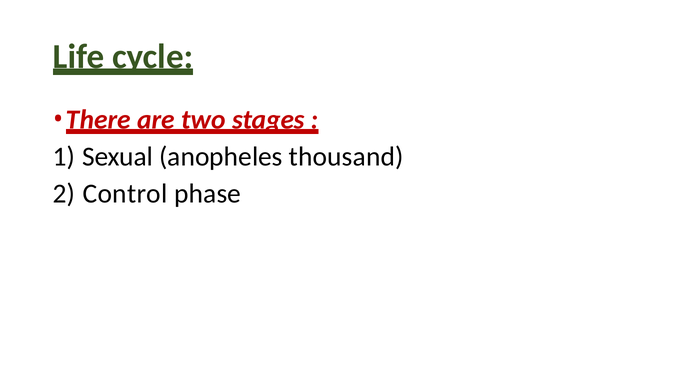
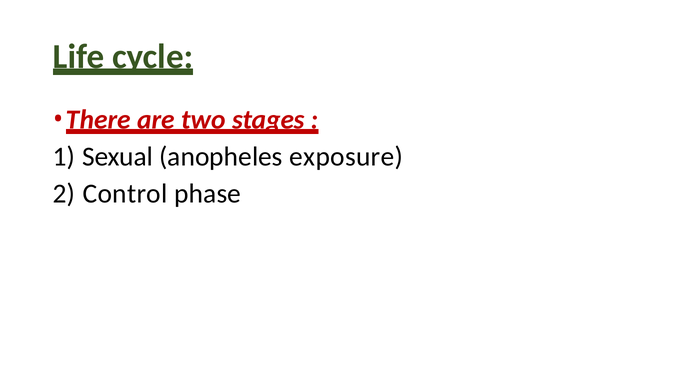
thousand: thousand -> exposure (346, 157)
